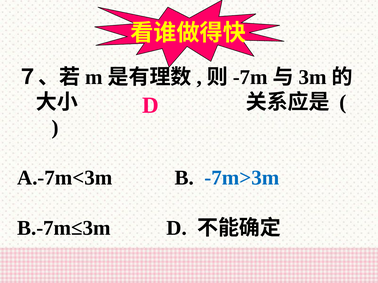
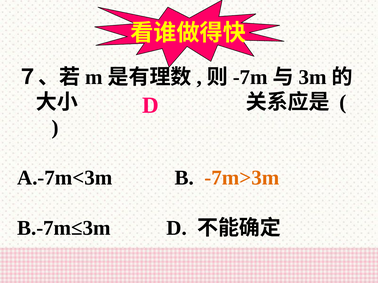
-7m>3m colour: blue -> orange (242, 178)
